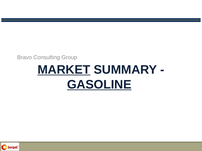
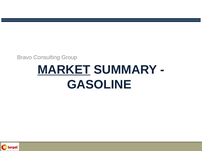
GASOLINE underline: present -> none (99, 85)
